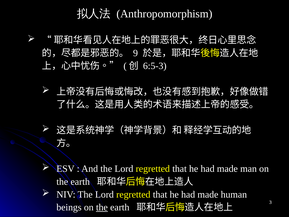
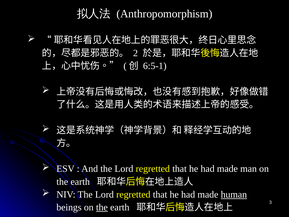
9: 9 -> 2 (136, 53)
6:5-3: 6:5-3 -> 6:5-1 (155, 66)
human underline: none -> present (234, 194)
